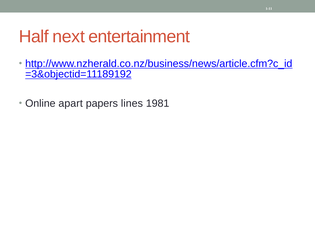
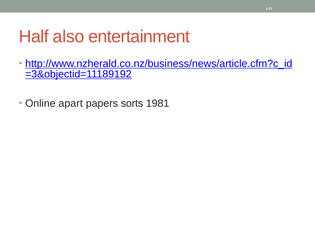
next: next -> also (69, 37)
lines: lines -> sorts (132, 104)
